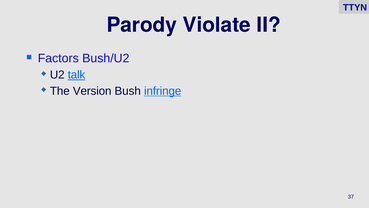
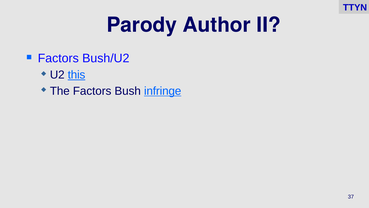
Violate: Violate -> Author (217, 25)
talk: talk -> this (77, 75)
The Version: Version -> Factors (92, 91)
